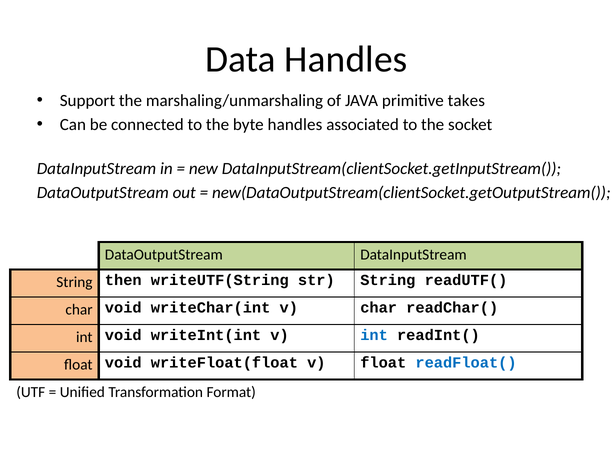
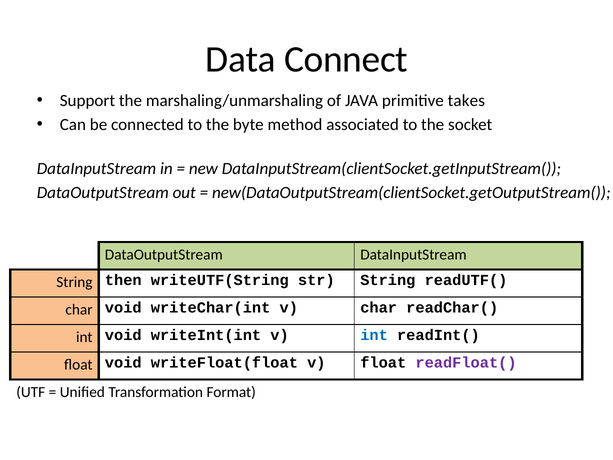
Data Handles: Handles -> Connect (346, 59)
byte handles: handles -> method (295, 124)
readFloat( colour: blue -> purple (466, 363)
